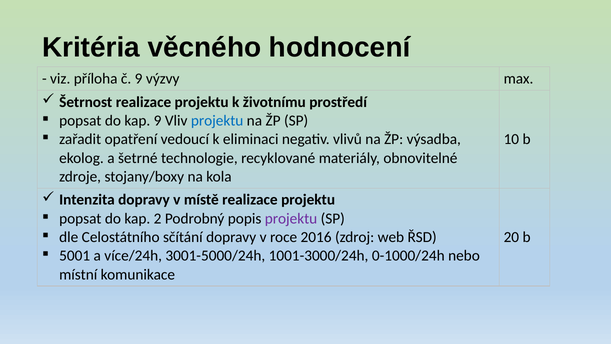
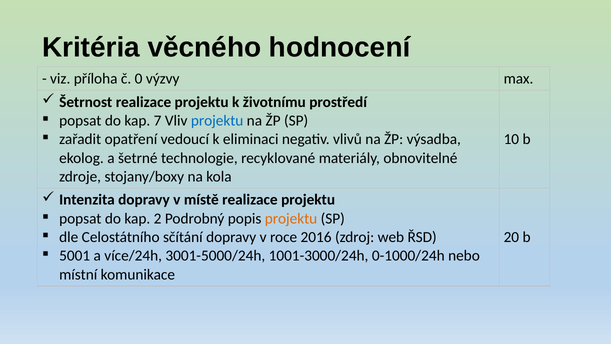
č 9: 9 -> 0 (139, 79)
kap 9: 9 -> 7 (158, 121)
projektu colour: purple -> orange (291, 218)
